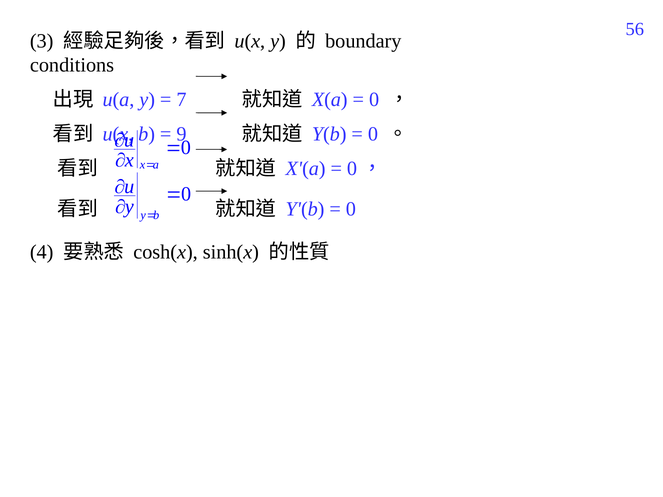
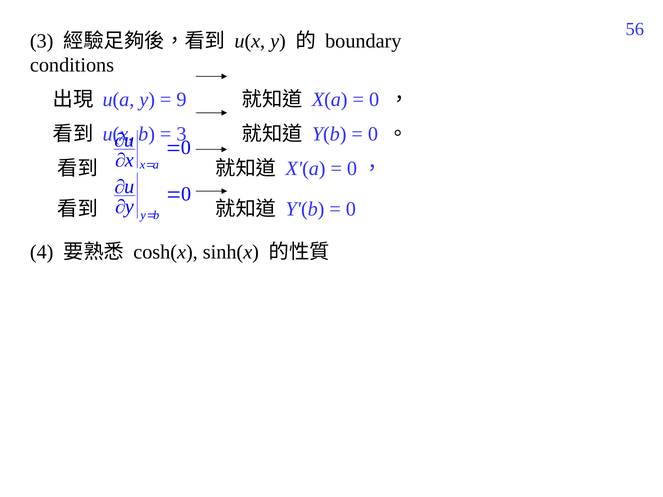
7: 7 -> 9 (181, 100)
9: 9 -> 3 (181, 134)
